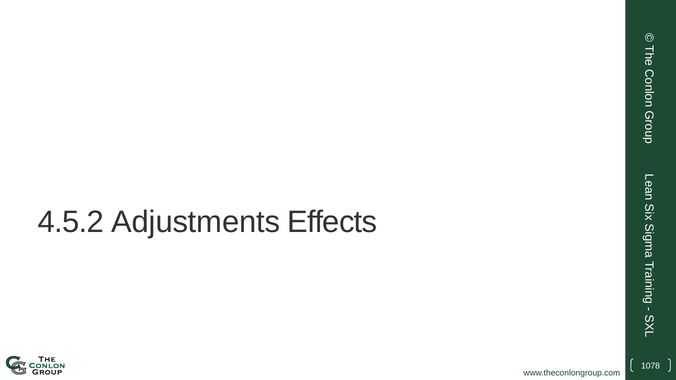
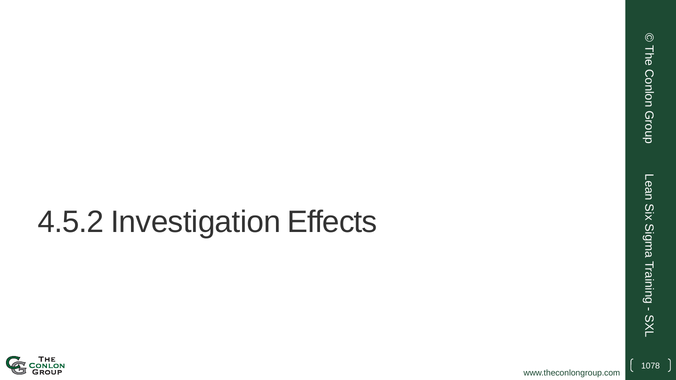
Adjustments: Adjustments -> Investigation (196, 222)
